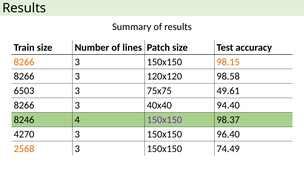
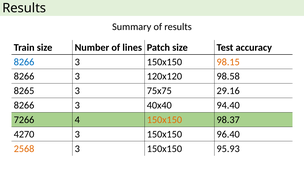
8266 colour: orange -> blue (24, 62)
6503: 6503 -> 8265 (24, 91)
49.61: 49.61 -> 29.16 (228, 91)
8246: 8246 -> 7266 (24, 120)
150x150 colour: purple -> orange (164, 120)
74.49: 74.49 -> 95.93 (228, 149)
